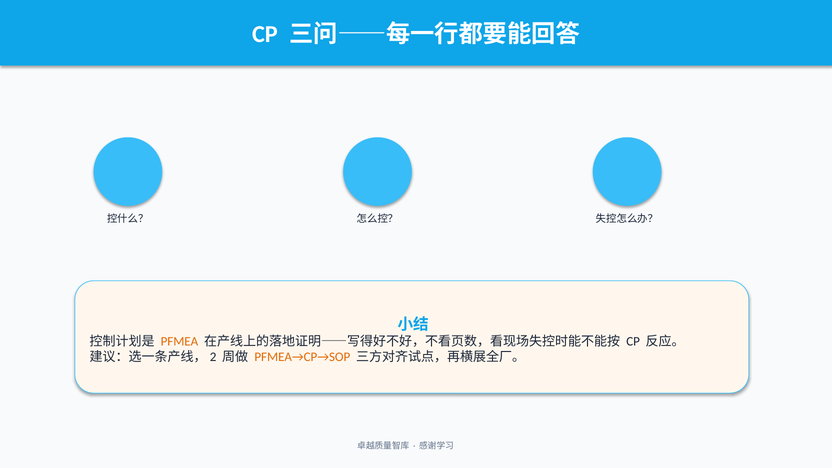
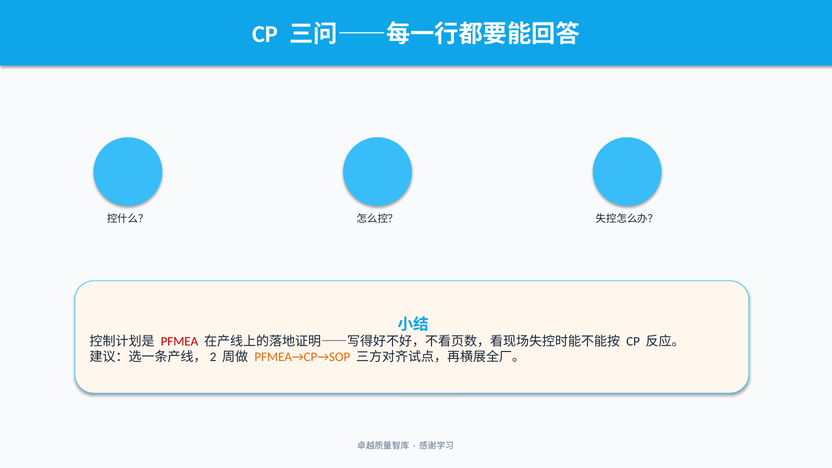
PFMEA colour: orange -> red (179, 342)
